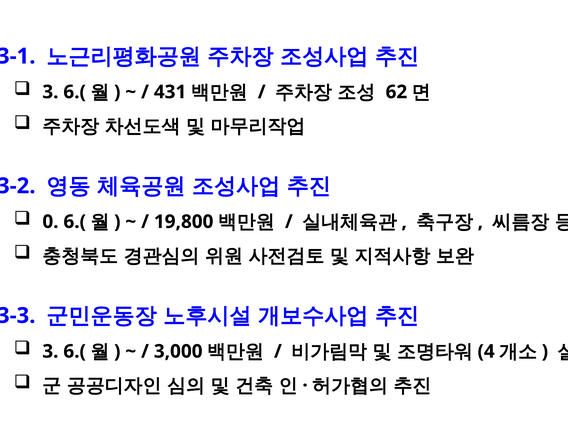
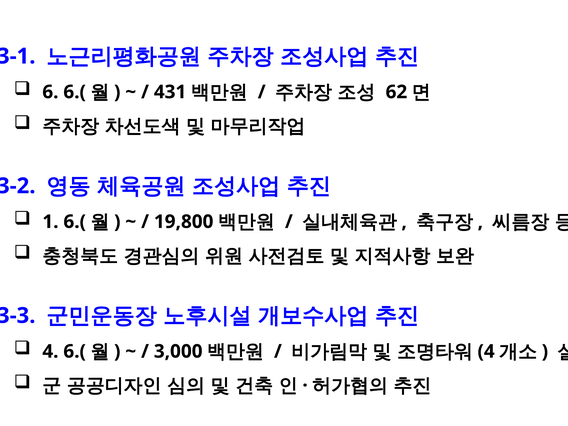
3: 3 -> 6 (50, 92)
0: 0 -> 1 (50, 222)
3: 3 -> 4 (50, 351)
